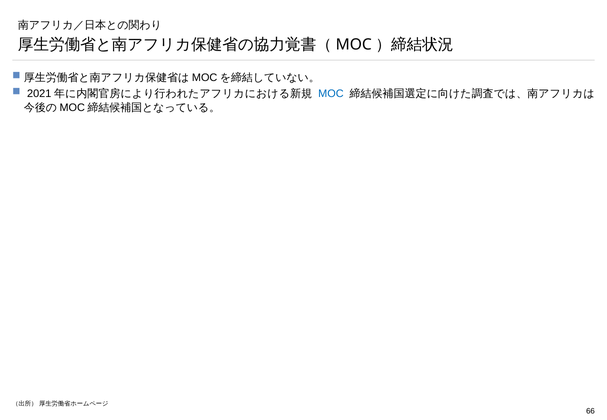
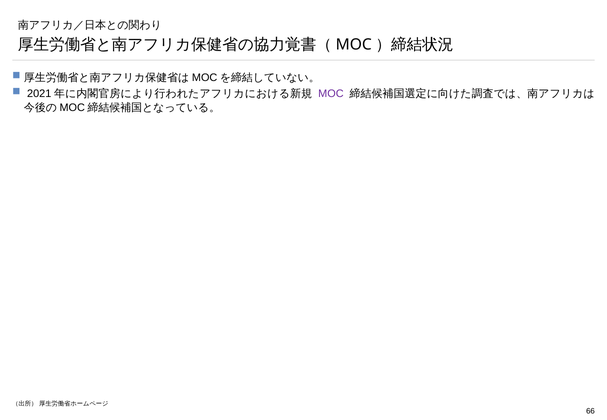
MOC colour: blue -> purple (331, 93)
